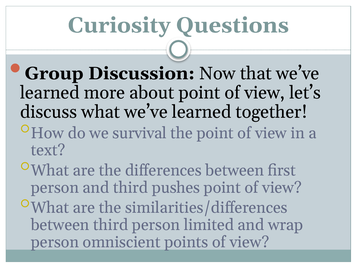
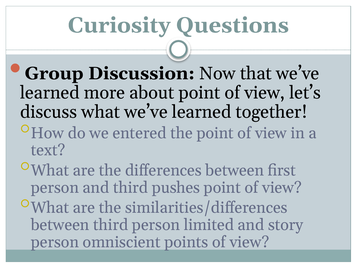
survival: survival -> entered (139, 133)
wrap: wrap -> story (286, 225)
